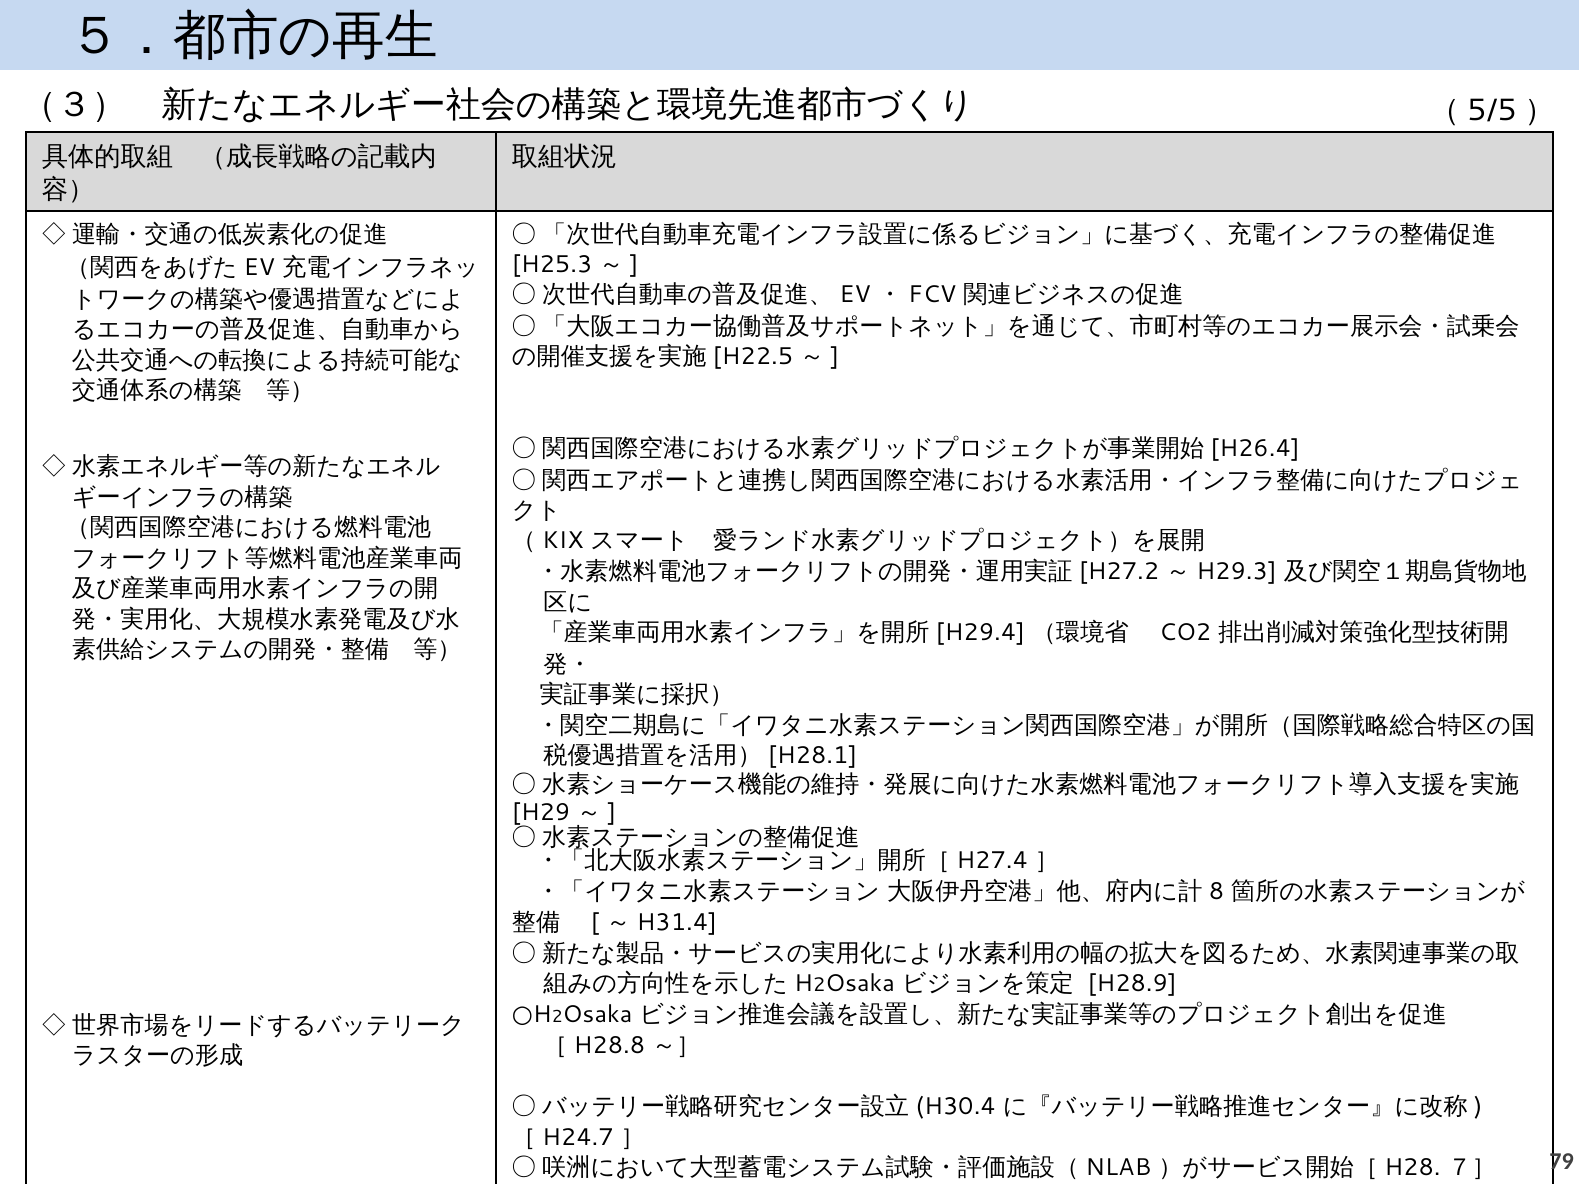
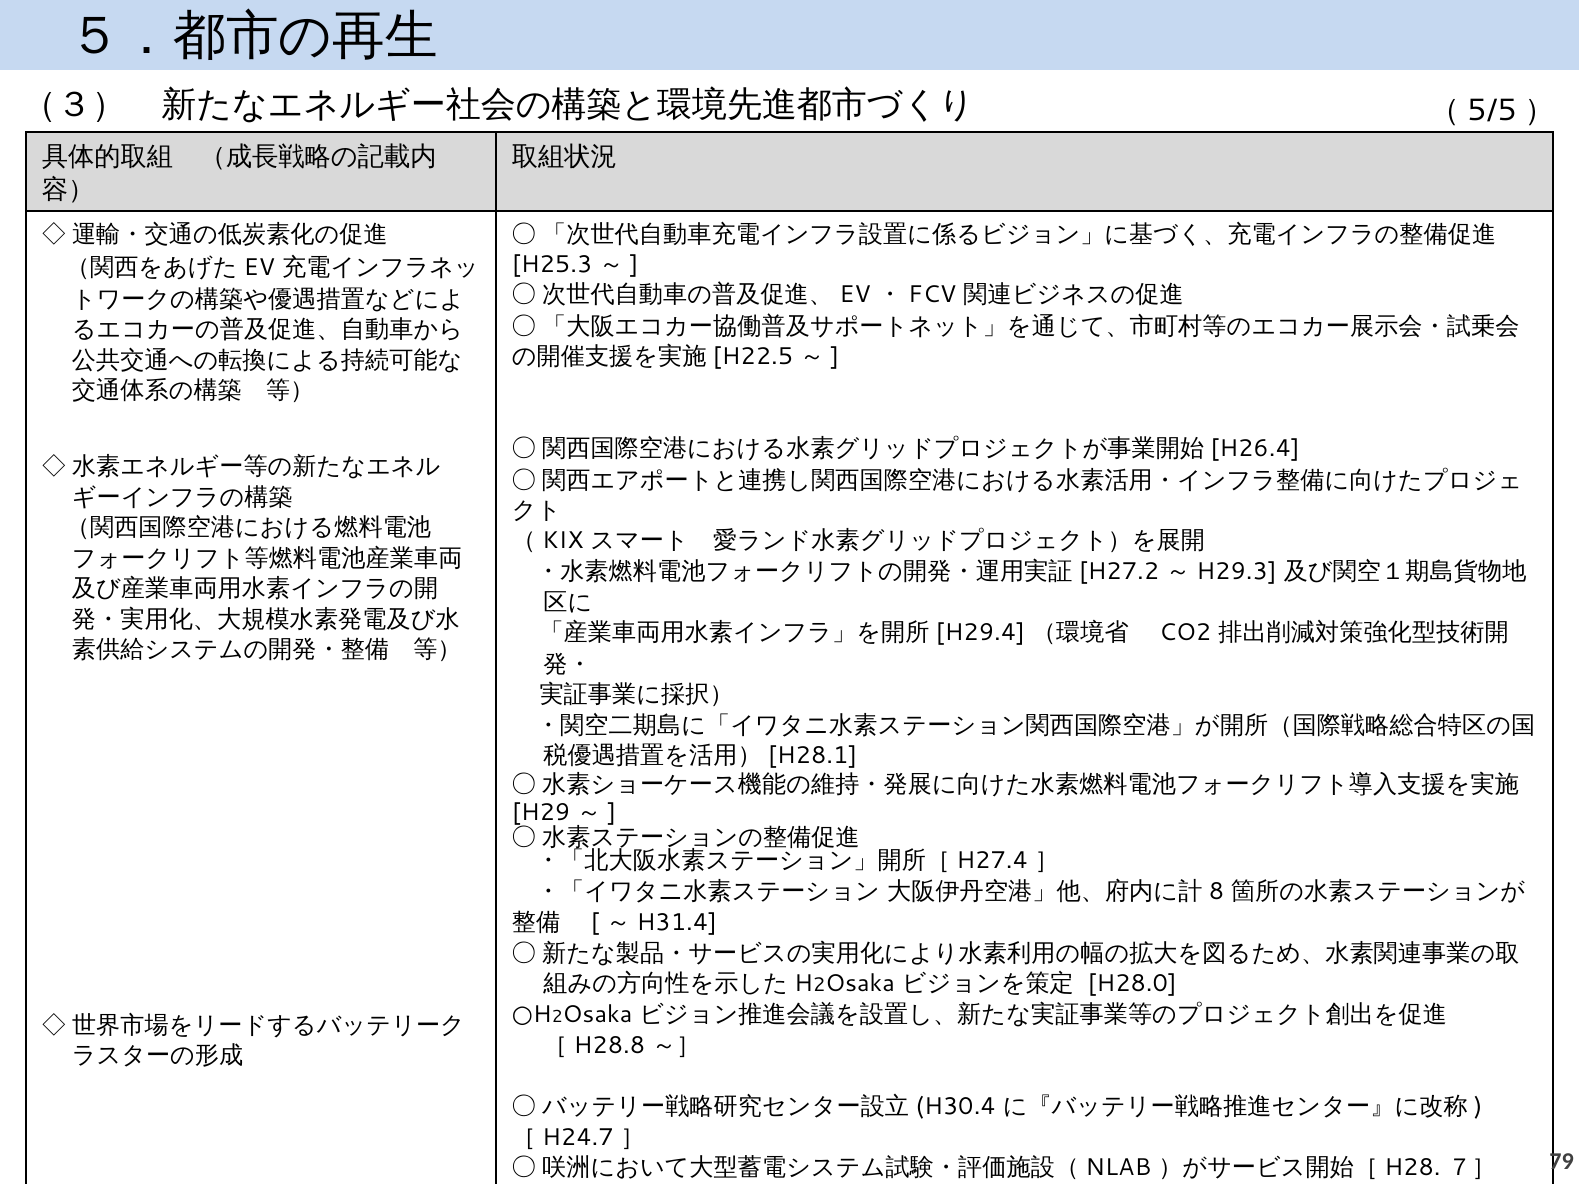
H28.9: H28.9 -> H28.0 (1132, 984)
